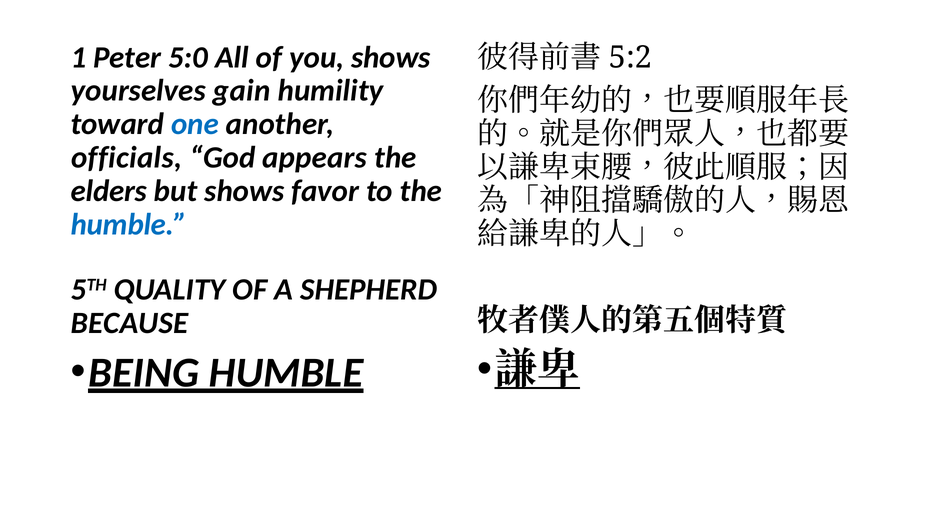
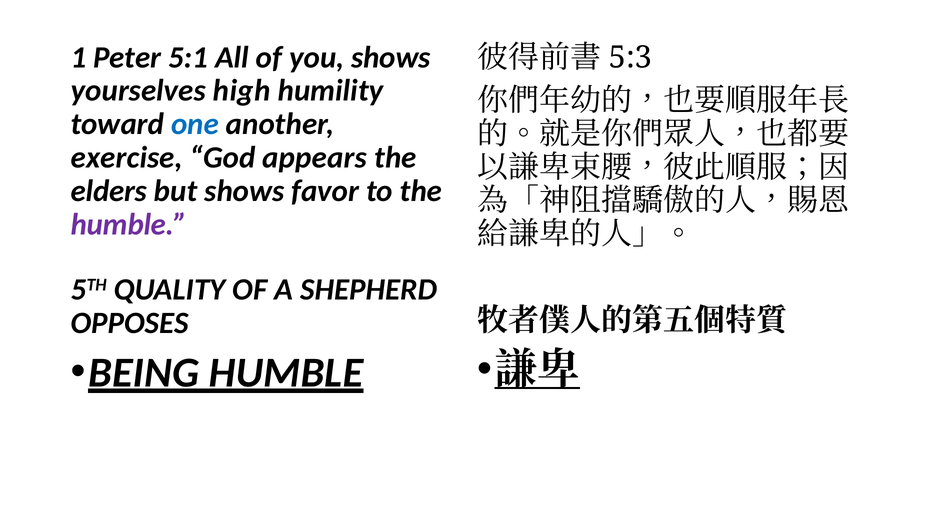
5:0: 5:0 -> 5:1 (188, 57)
5:2: 5:2 -> 5:3 (630, 57)
gain: gain -> high (242, 91)
officials: officials -> exercise (127, 158)
humble colour: blue -> purple (129, 225)
BECAUSE: BECAUSE -> OPPOSES (130, 324)
